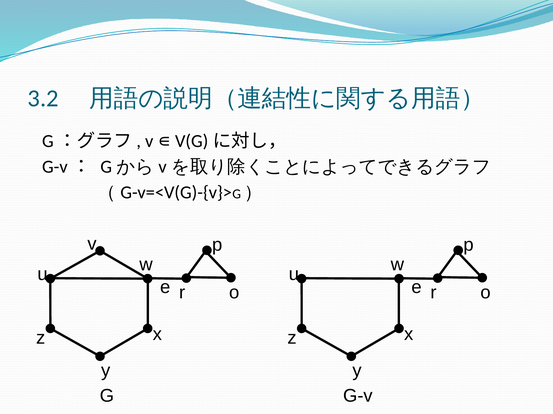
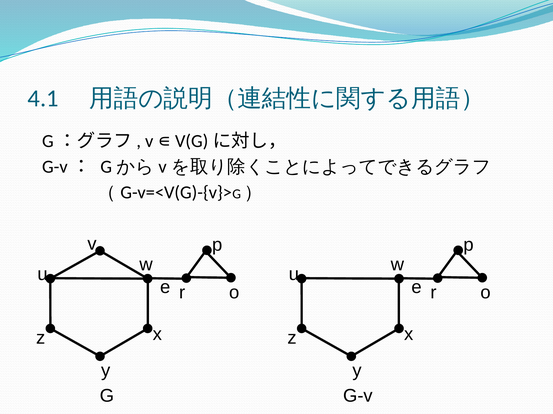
3.2: 3.2 -> 4.1 (43, 99)
